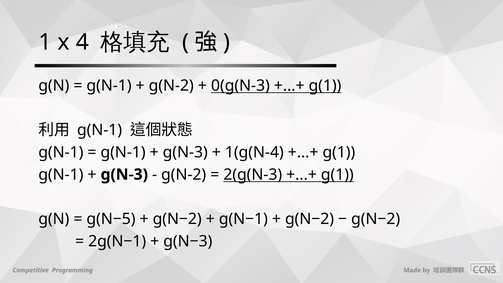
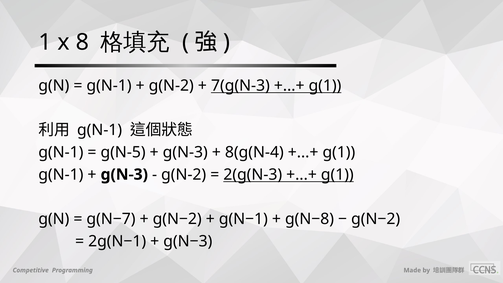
4: 4 -> 8 (82, 42)
0(g(N-3: 0(g(N-3 -> 7(g(N-3 (240, 86)
g(N-1: g(N-1 -> g(N-5 (123, 152)
1(g(N-4: 1(g(N-4 -> 8(g(N-4 (254, 152)
g(N−5: g(N−5 -> g(N−7 (111, 219)
g(N−2: g(N−2 -> g(N−8 (309, 219)
